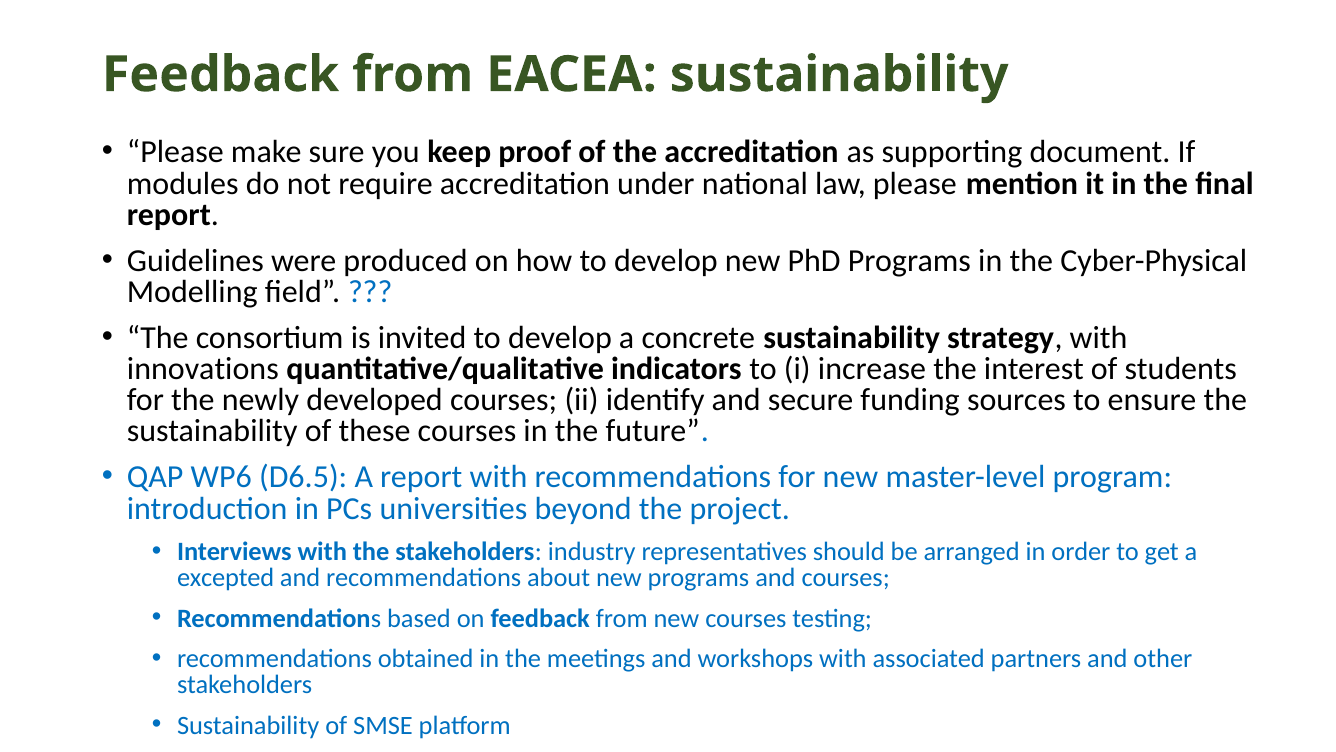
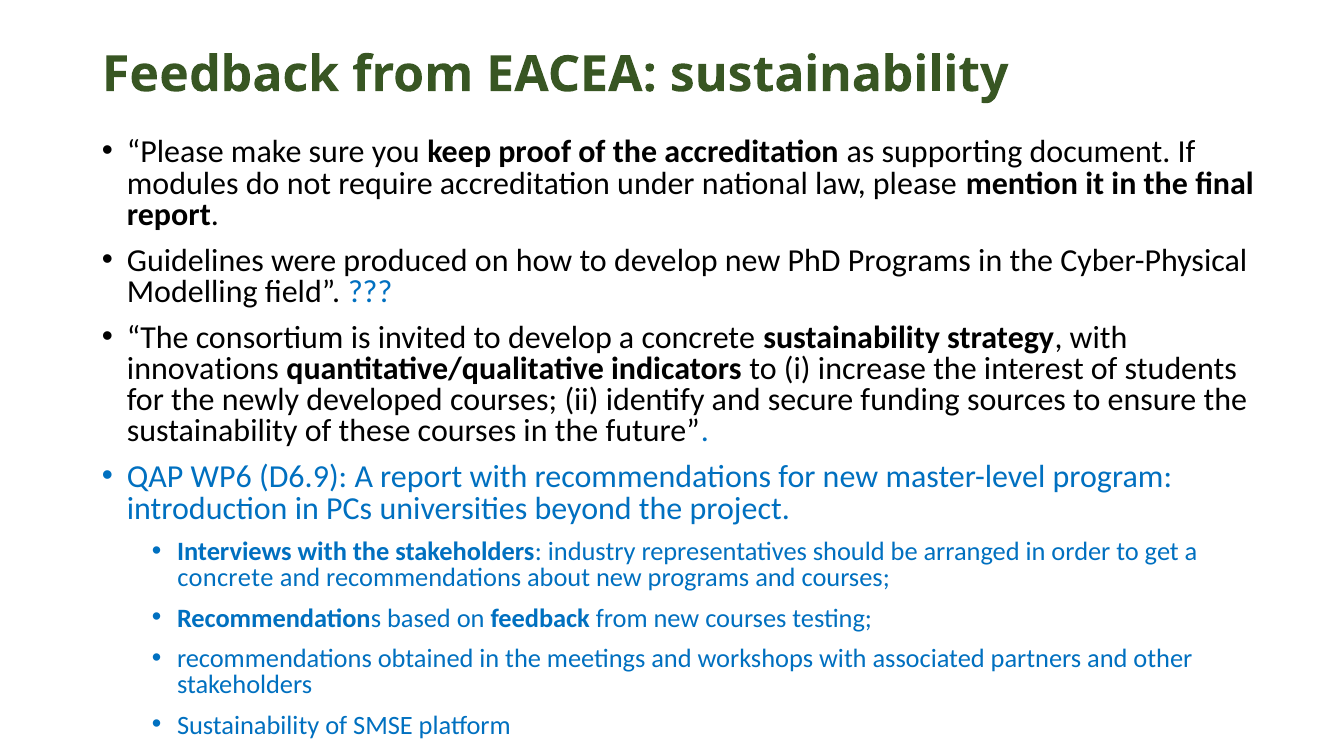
D6.5: D6.5 -> D6.9 (303, 477)
excepted: excepted -> concrete (225, 577)
